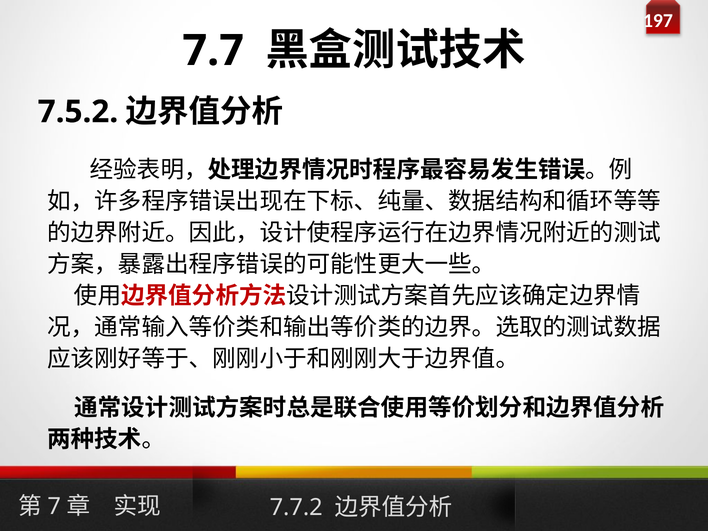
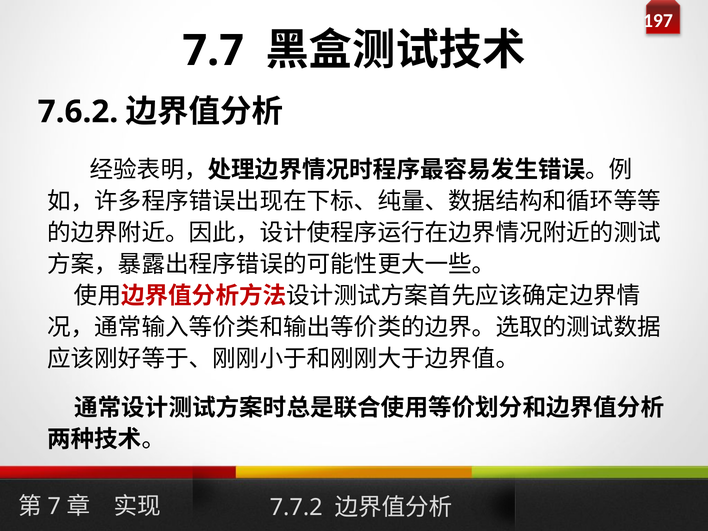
7.5.2: 7.5.2 -> 7.6.2 (78, 112)
